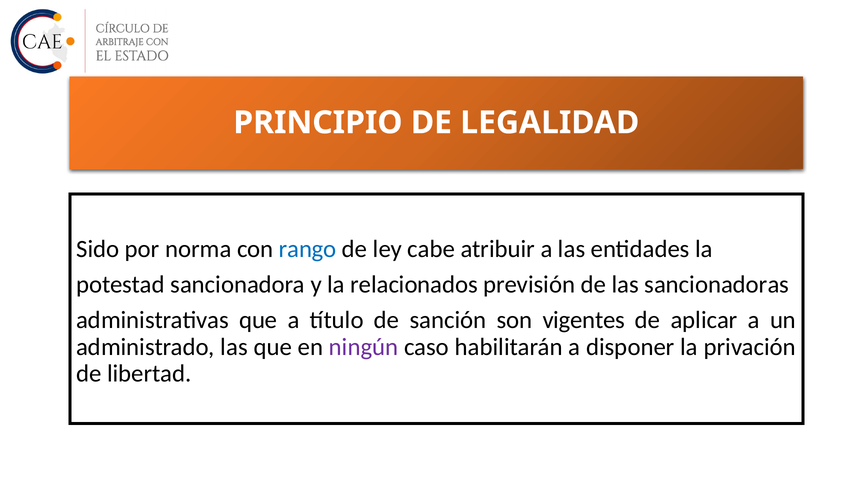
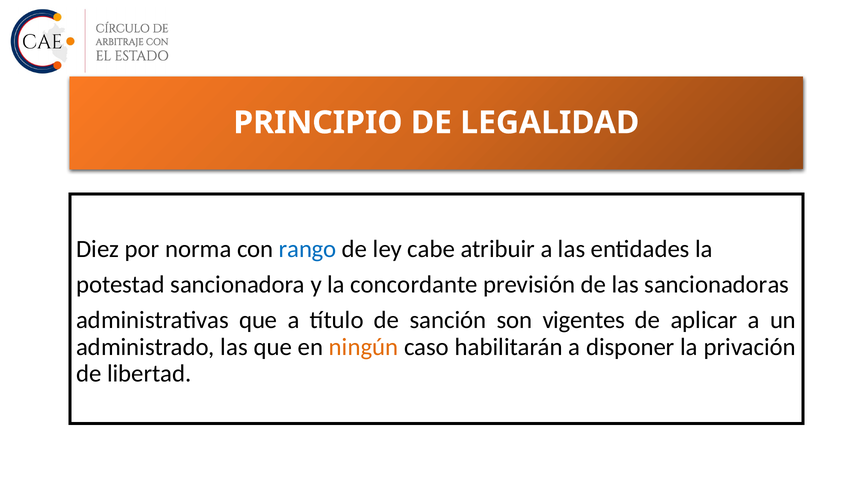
Sido: Sido -> Diez (98, 249)
relacionados: relacionados -> concordante (414, 285)
ningún colour: purple -> orange (364, 347)
